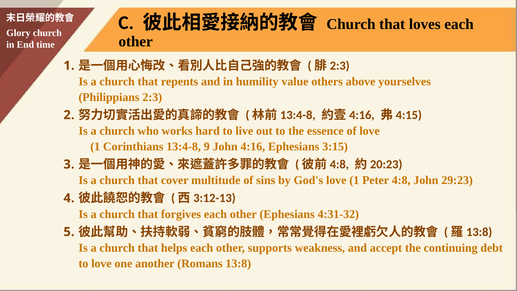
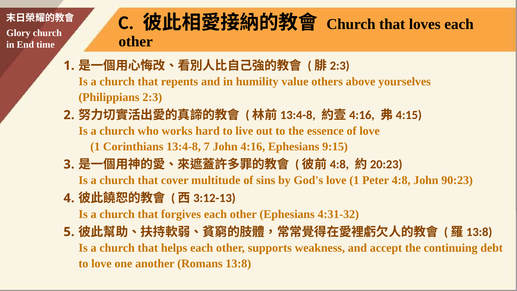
9: 9 -> 7 (207, 147)
3:15: 3:15 -> 9:15 (335, 147)
29:23: 29:23 -> 90:23 (457, 180)
